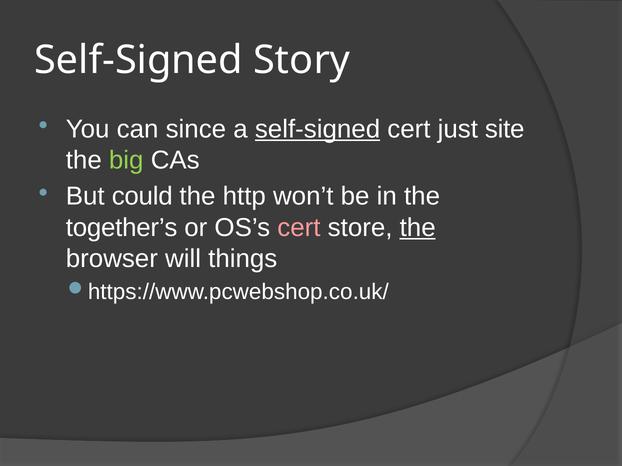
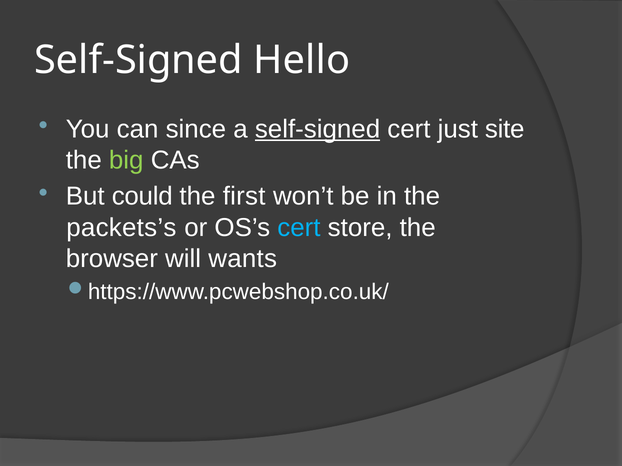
Story: Story -> Hello (302, 60)
http: http -> first (244, 197)
together’s: together’s -> packets’s (121, 228)
cert colour: pink -> light blue (299, 228)
the underline: present -> none (418, 228)
things: things -> wants (243, 259)
